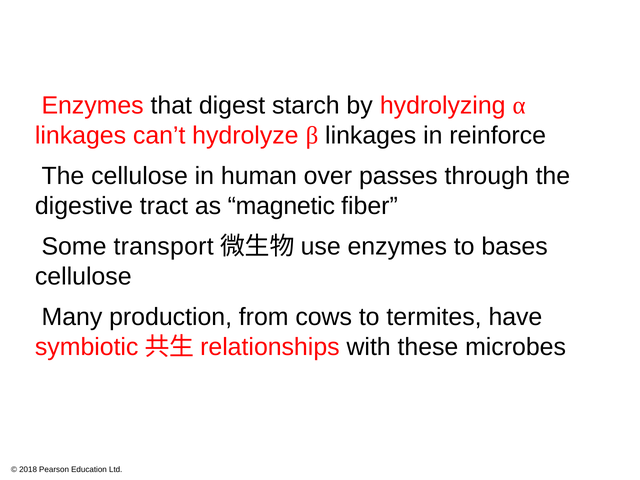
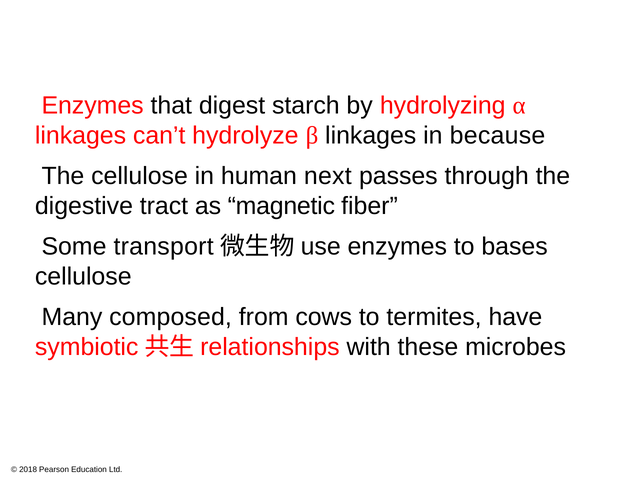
reinforce: reinforce -> because (498, 136)
over: over -> next (328, 176)
production: production -> composed (171, 317)
